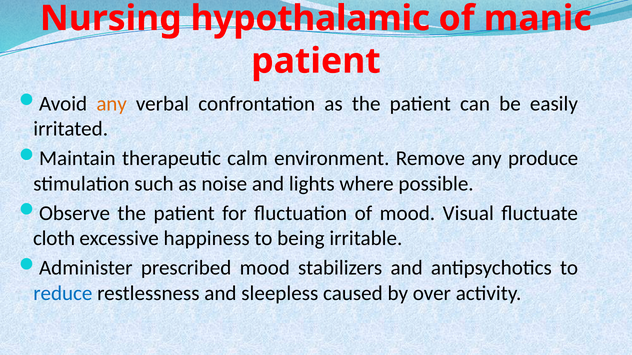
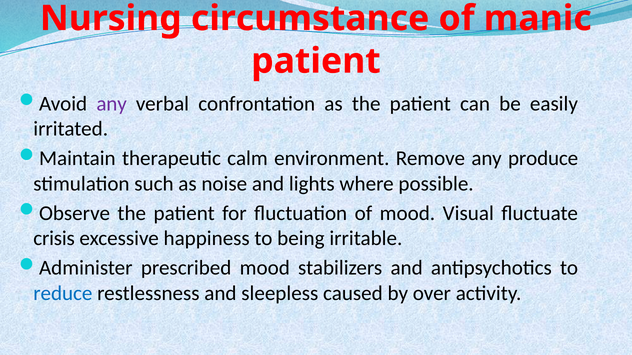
hypothalamic: hypothalamic -> circumstance (310, 18)
any colour: orange -> purple (112, 104)
cloth: cloth -> crisis (54, 239)
